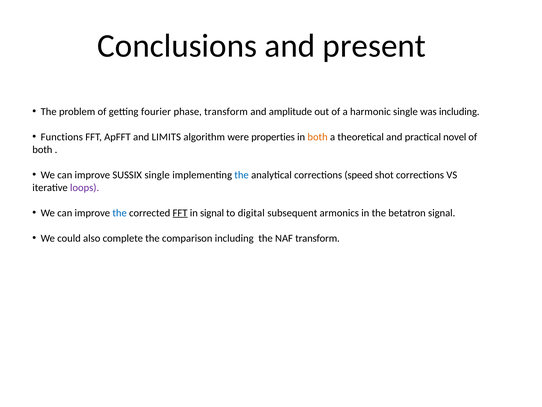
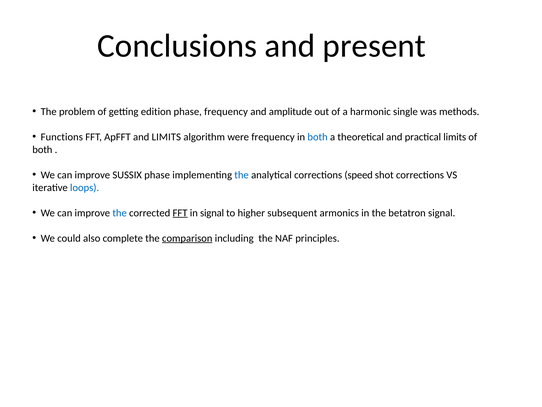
fourier: fourier -> edition (156, 111)
phase transform: transform -> frequency (226, 111)
was including: including -> methods (459, 111)
were properties: properties -> frequency (273, 137)
both colour: orange -> blue (318, 137)
practical novel: novel -> limits (455, 137)
SUSSIX single: single -> phase (157, 175)
loops colour: purple -> blue (85, 187)
digital: digital -> higher (251, 213)
comparison underline: none -> present (187, 238)
NAF transform: transform -> principles (317, 238)
